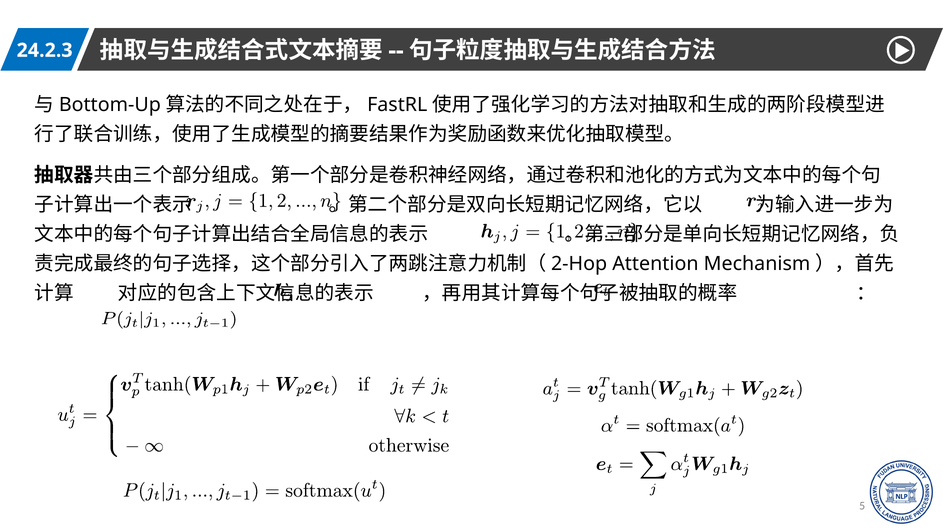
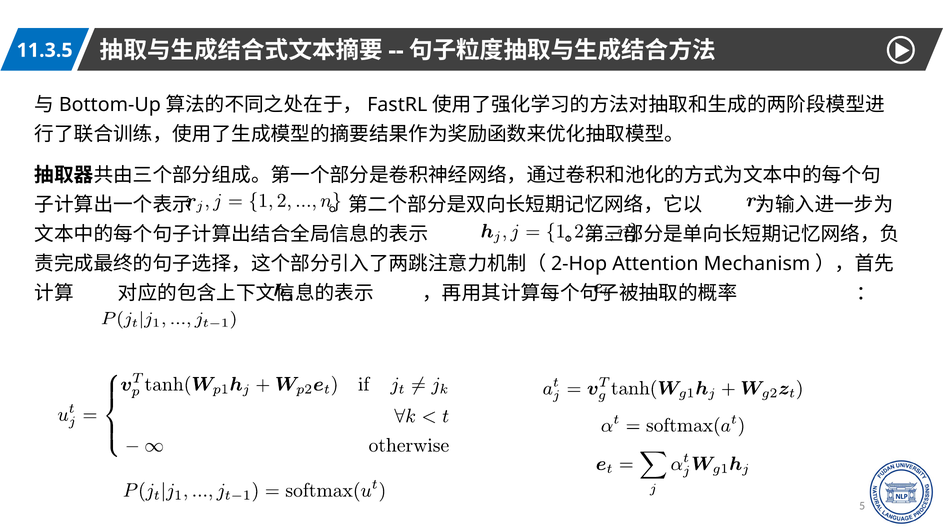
24.2.3: 24.2.3 -> 11.3.5 (45, 50)
